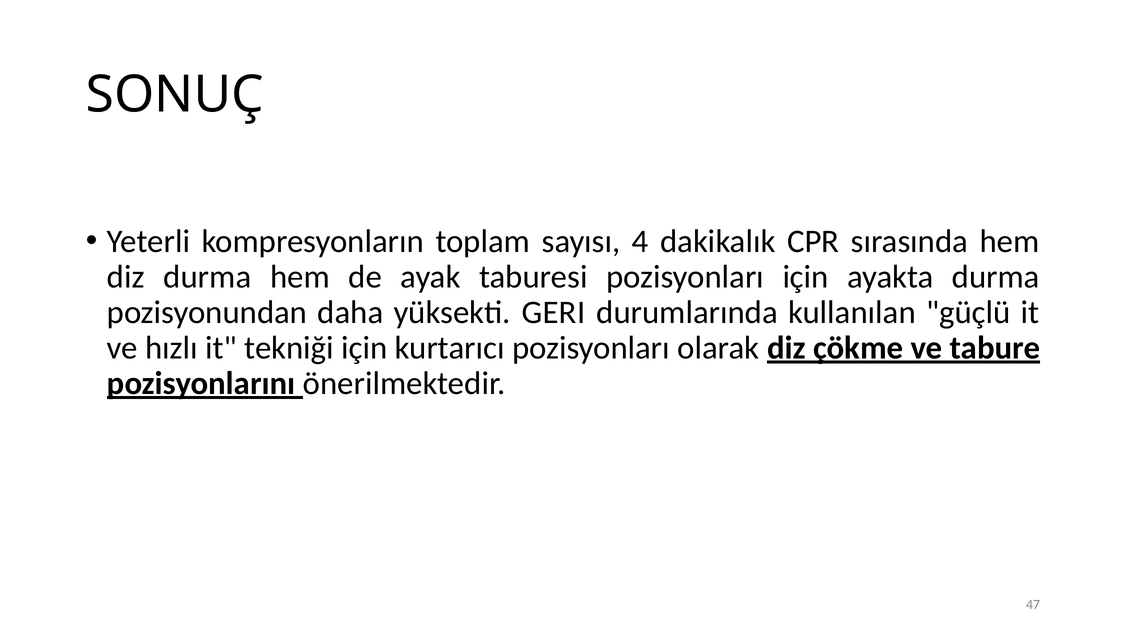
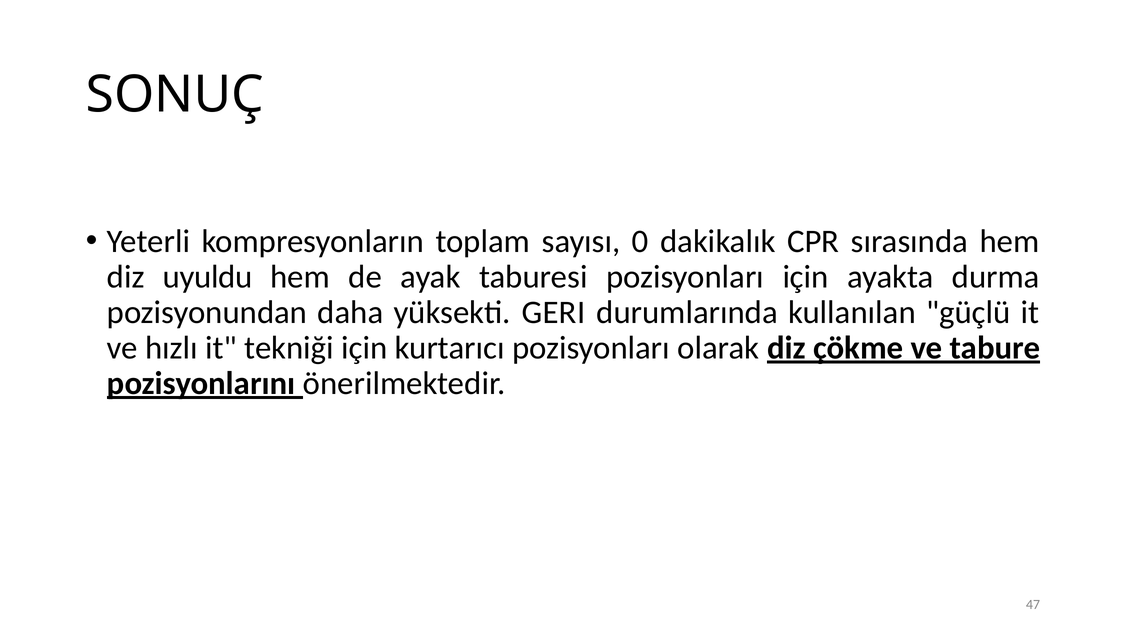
4: 4 -> 0 (640, 242)
diz durma: durma -> uyuldu (208, 277)
